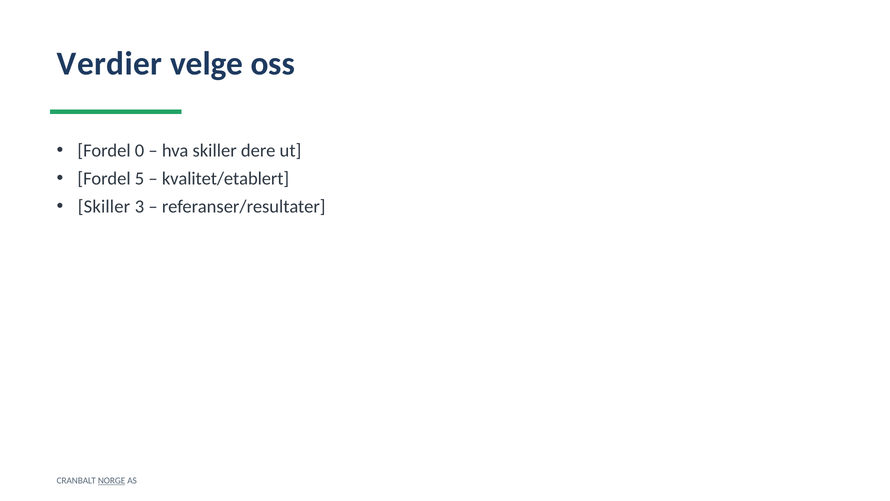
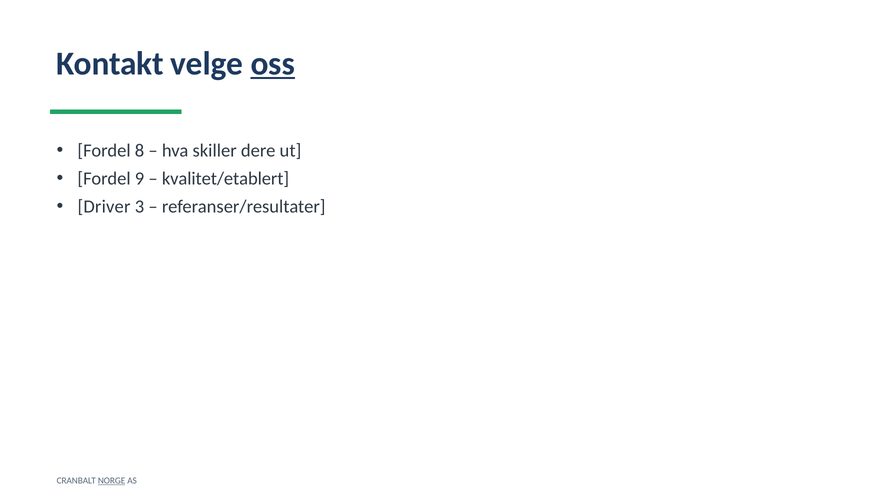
Verdier: Verdier -> Kontakt (110, 64)
oss underline: none -> present (273, 64)
0: 0 -> 8 (140, 151)
5: 5 -> 9 (140, 179)
Skiller: Skiller -> Driver (104, 206)
